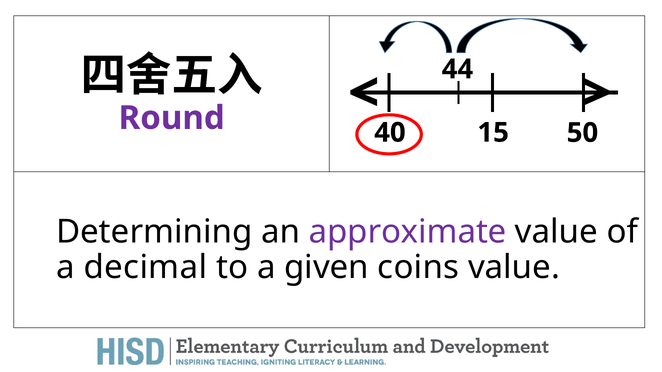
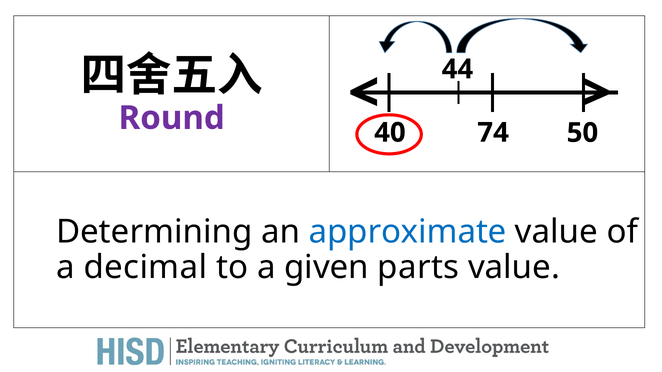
15: 15 -> 74 (493, 133)
approximate colour: purple -> blue (408, 232)
coins: coins -> parts (418, 268)
